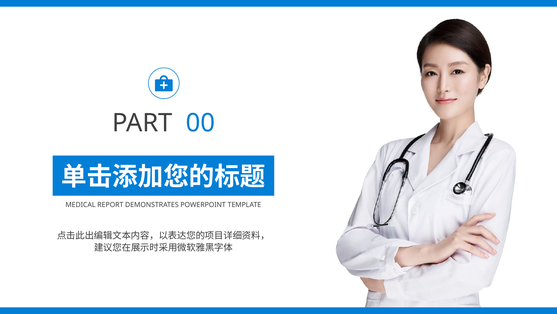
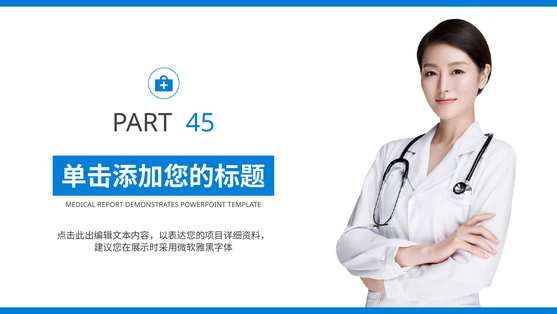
00: 00 -> 45 (200, 123)
